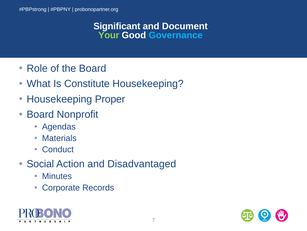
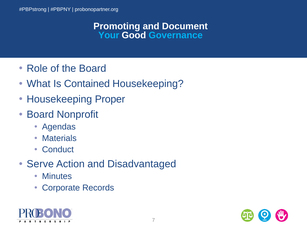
Significant: Significant -> Promoting (117, 26)
Your colour: light green -> light blue (109, 35)
Constitute: Constitute -> Contained (87, 84)
Social: Social -> Serve (40, 164)
